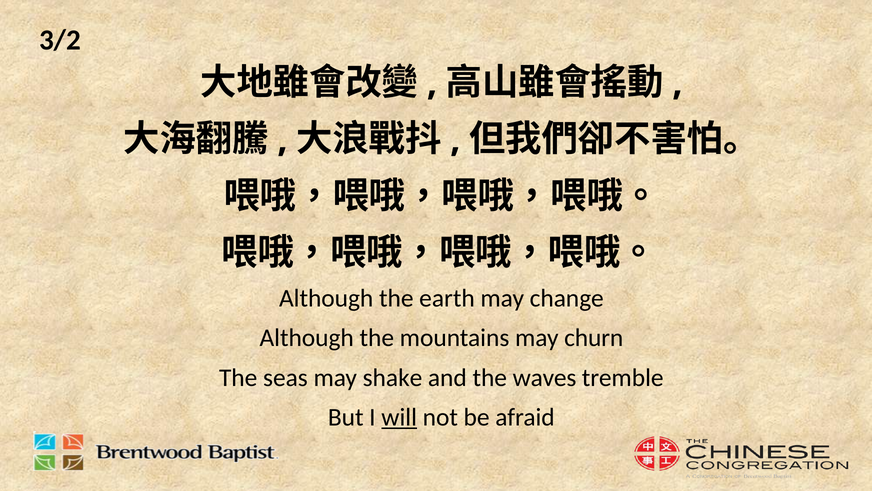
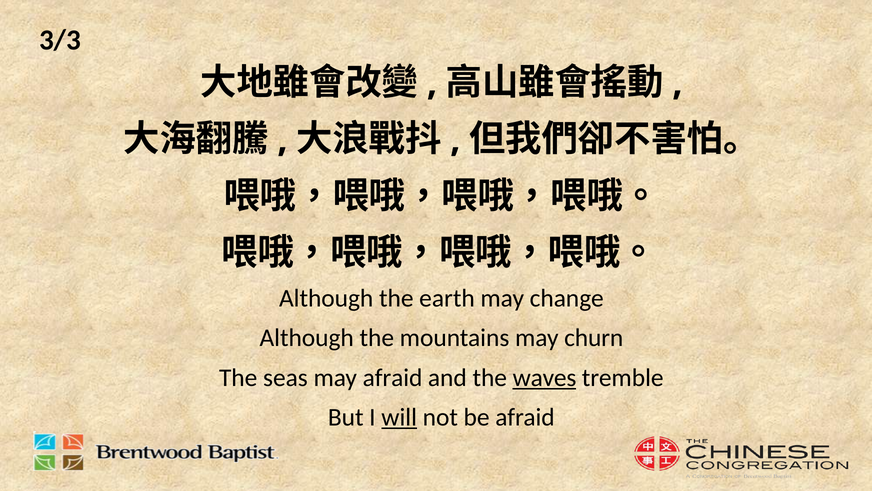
3/2: 3/2 -> 3/3 (60, 40)
may shake: shake -> afraid (393, 377)
waves underline: none -> present (545, 377)
